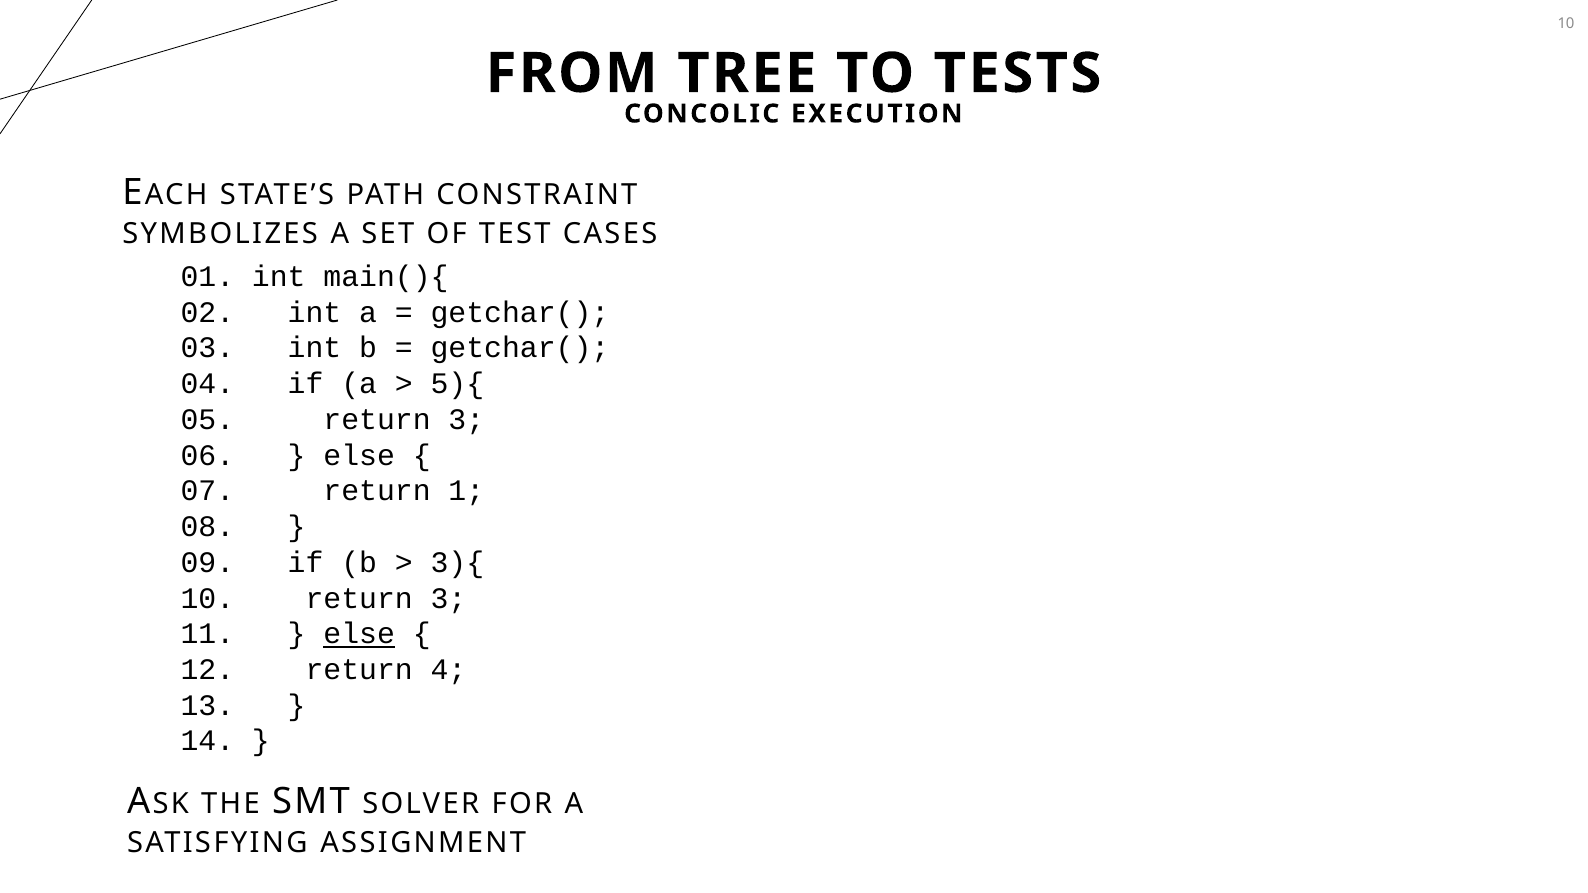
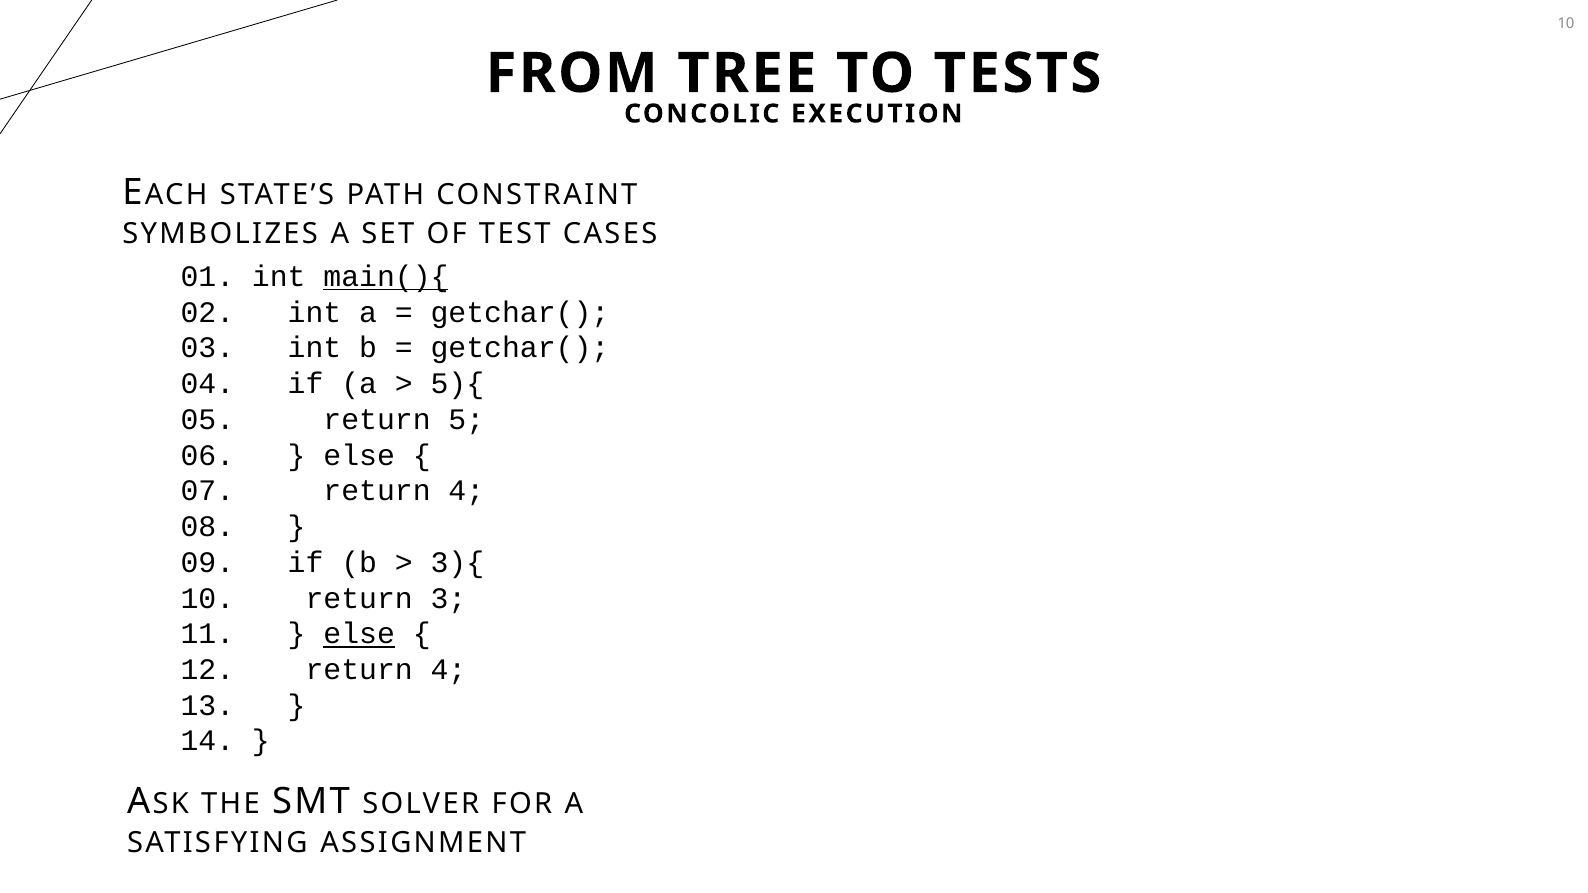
main(){ underline: none -> present (386, 277)
05 return 3: 3 -> 5 (466, 420)
07 return 1: 1 -> 4 (466, 491)
